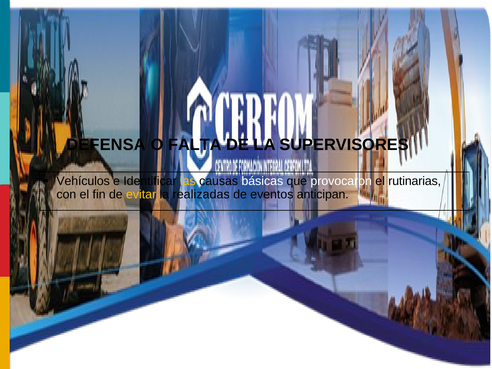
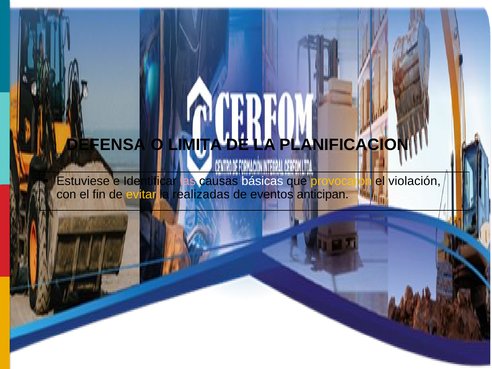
FALTA: FALTA -> LIMITA (195, 145)
SUPERVISORES: SUPERVISORES -> PLANIFICACION (344, 145)
Vehículos: Vehículos -> Estuviese (83, 181)
las colour: yellow -> pink (188, 181)
provocaron colour: white -> yellow (341, 181)
rutinarias: rutinarias -> violación (415, 181)
